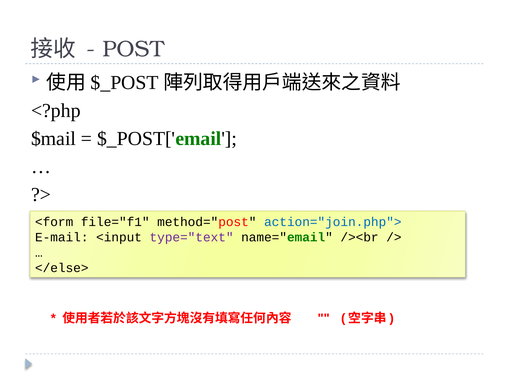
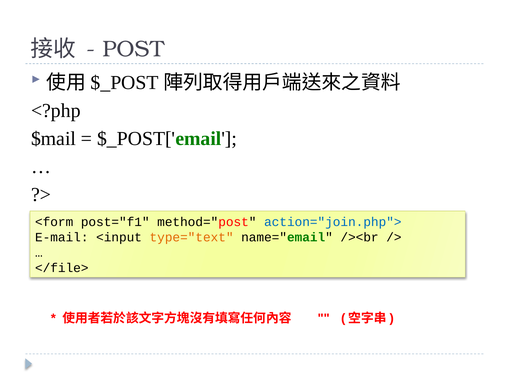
file="f1: file="f1 -> post="f1 (115, 222)
type="text colour: purple -> orange (192, 237)
</else>: </else> -> </file> (62, 268)
